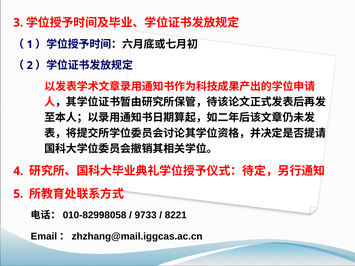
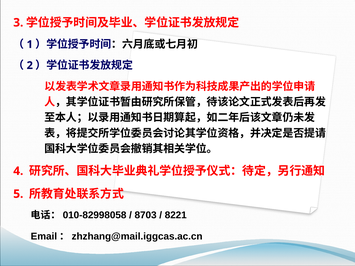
9733: 9733 -> 8703 (146, 215)
